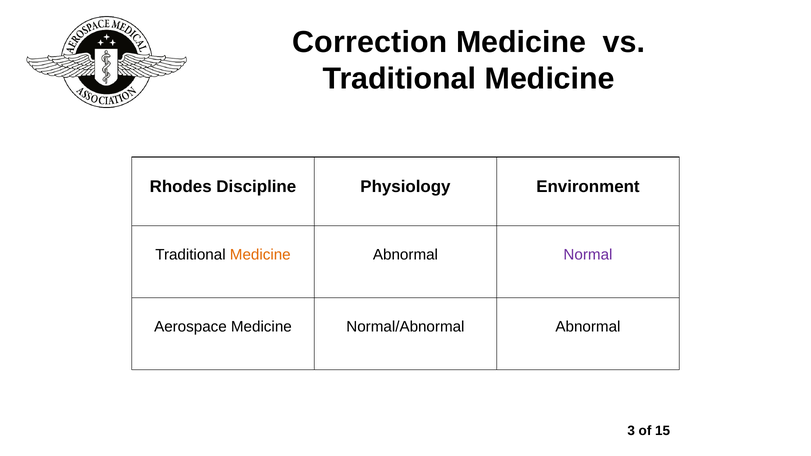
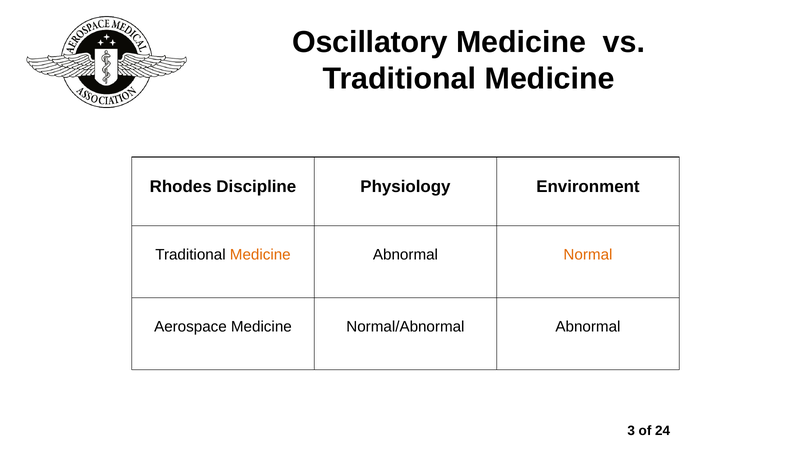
Correction: Correction -> Oscillatory (370, 42)
Normal colour: purple -> orange (588, 255)
15: 15 -> 24 (663, 431)
